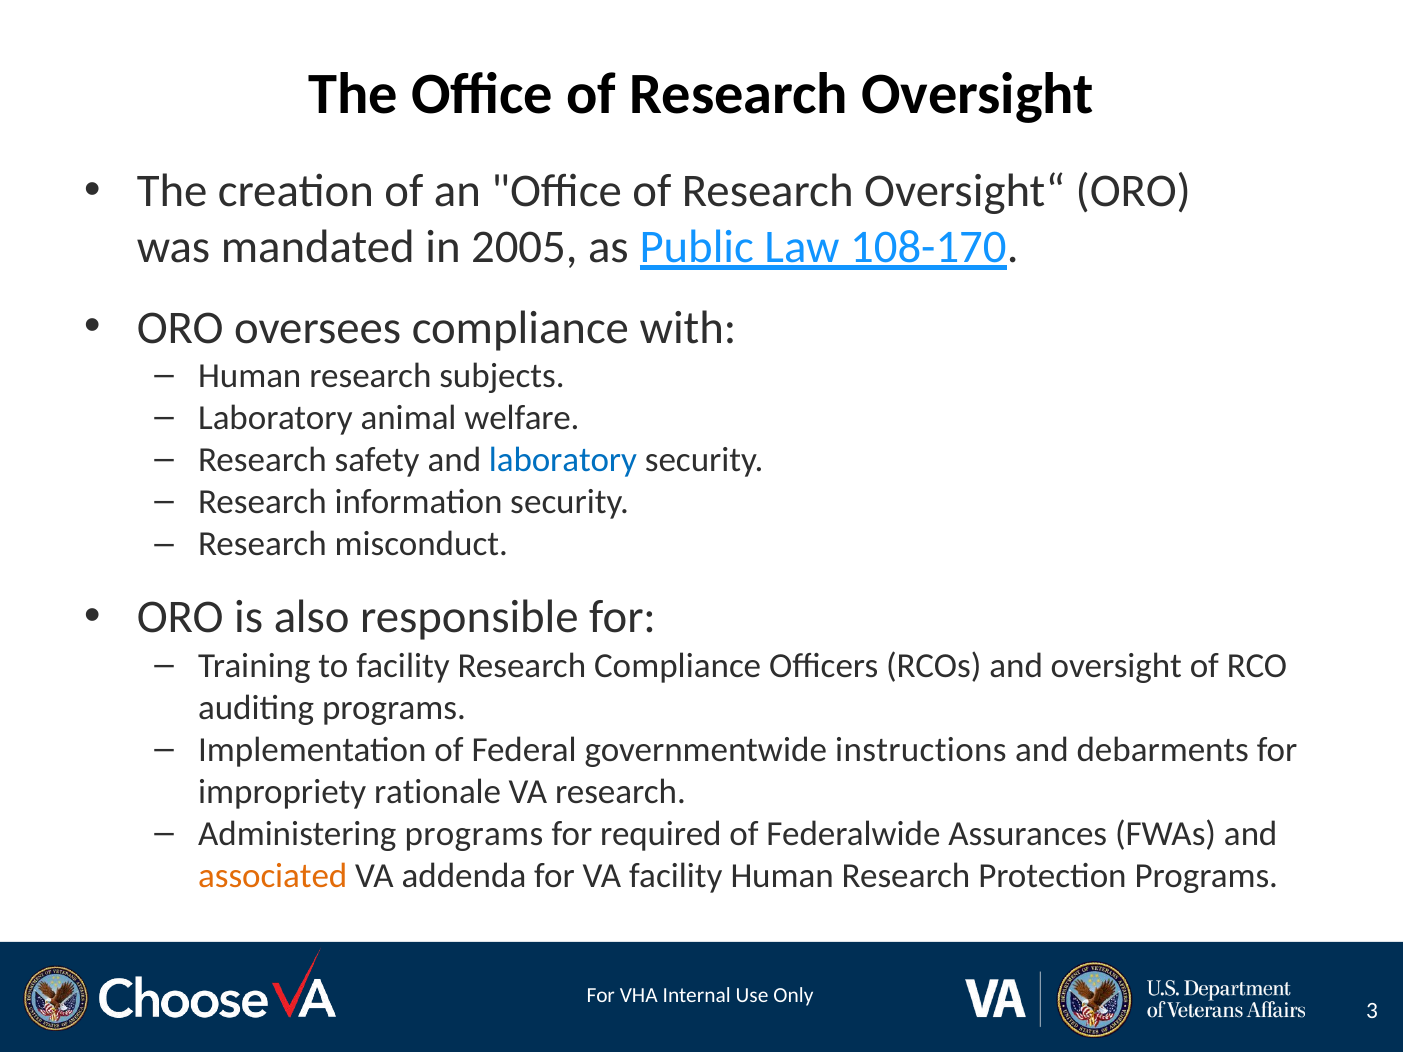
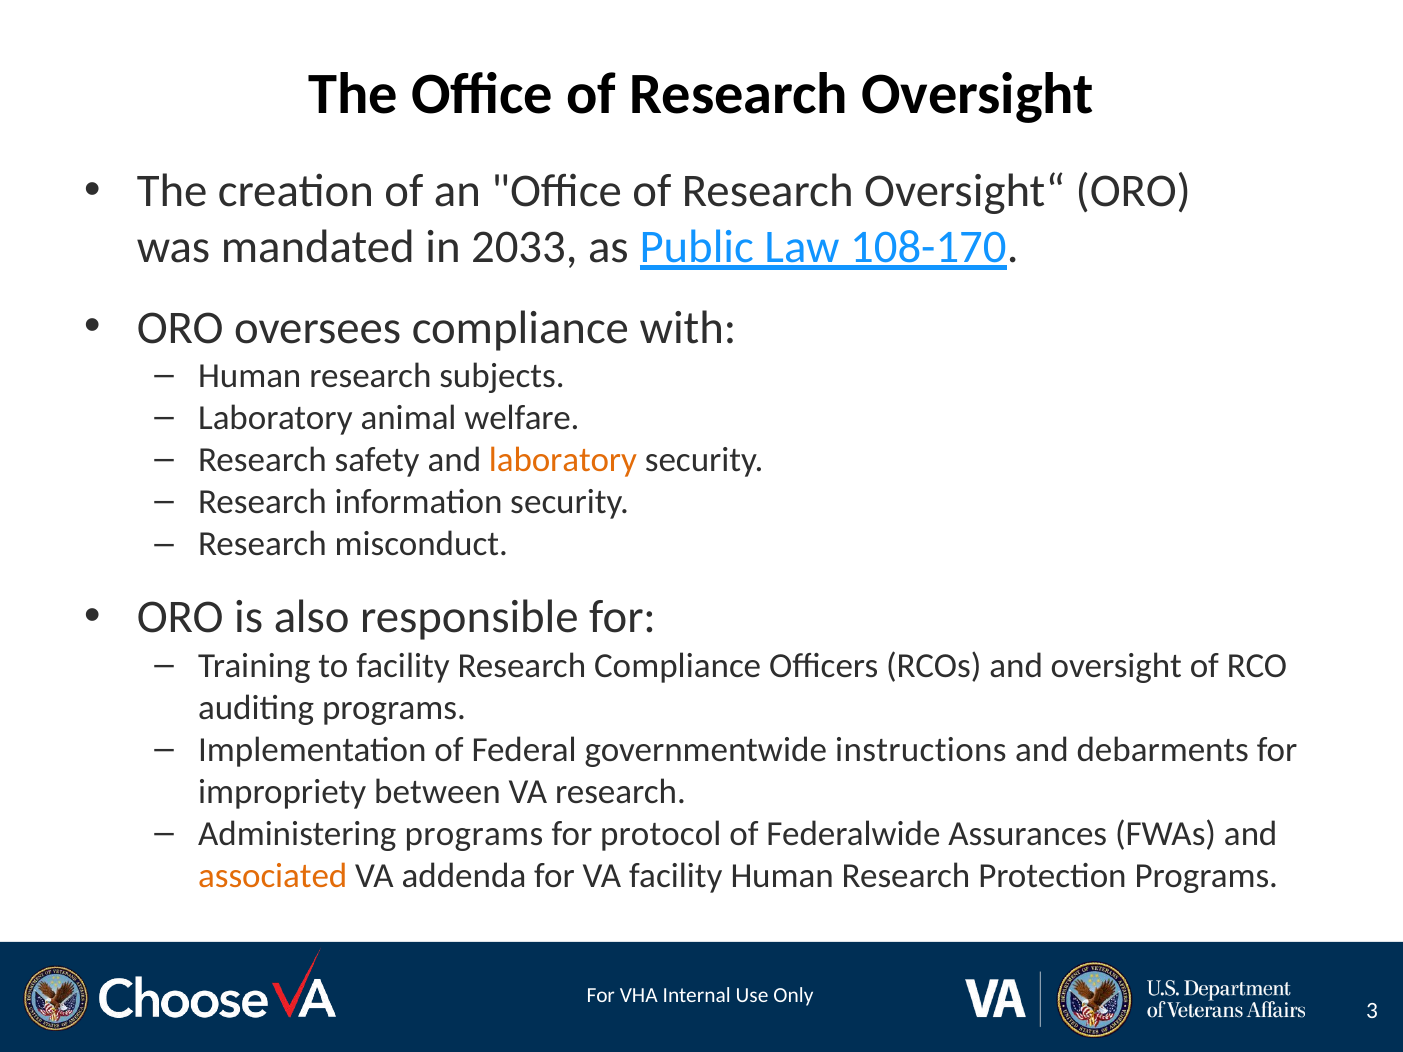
2005: 2005 -> 2033 (524, 248)
laboratory colour: blue -> orange (563, 460)
rationale: rationale -> between (437, 792)
required: required -> protocol (661, 834)
